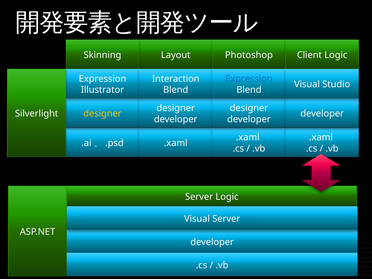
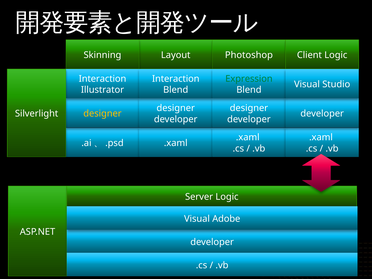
Expression: Expression -> Interaction (103, 79)
Expression colour: blue -> green (249, 79)
Visual Server: Server -> Adobe (226, 219)
